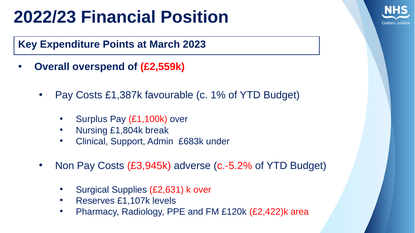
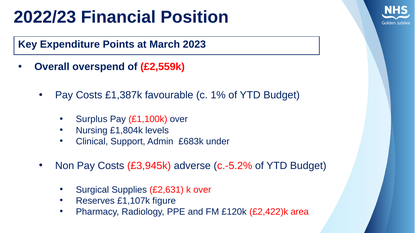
break: break -> levels (157, 131)
levels: levels -> figure (164, 201)
